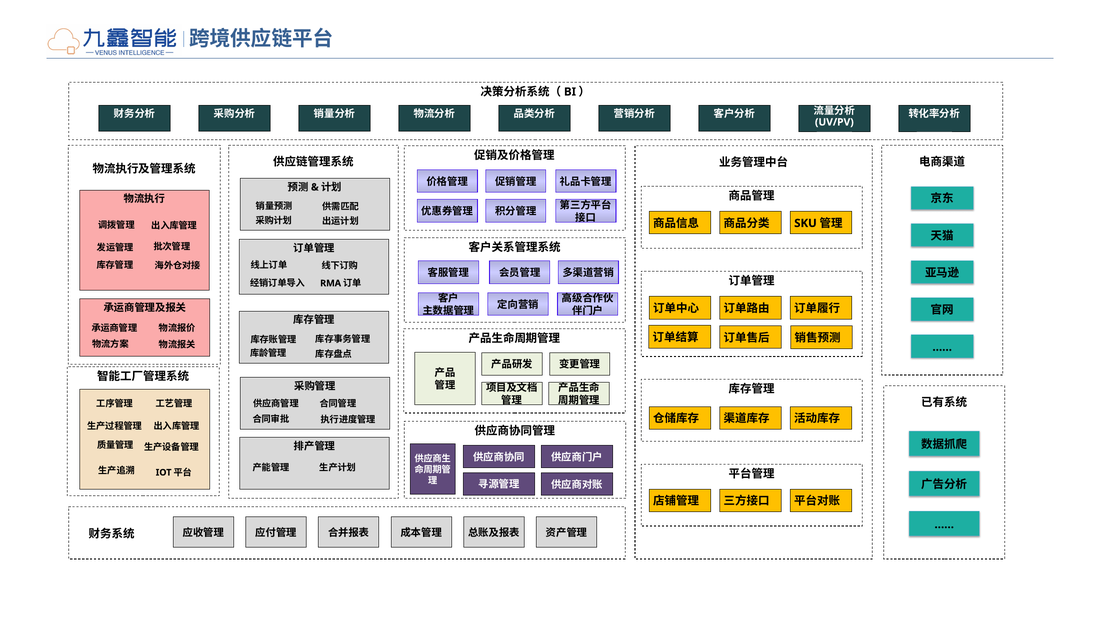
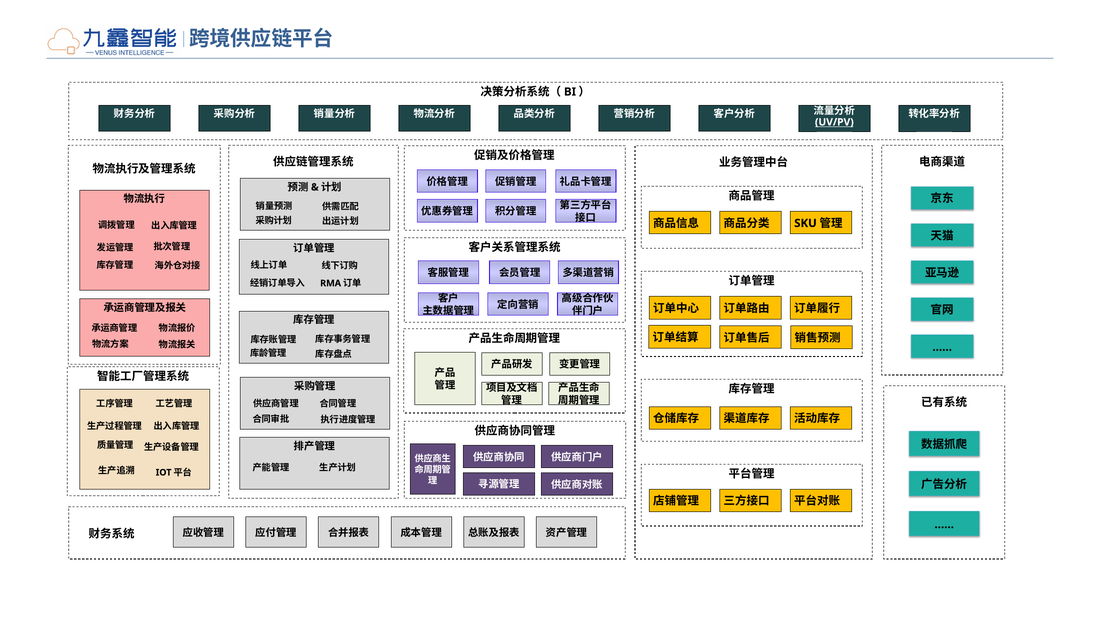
UV/PV underline: none -> present (834, 122)
